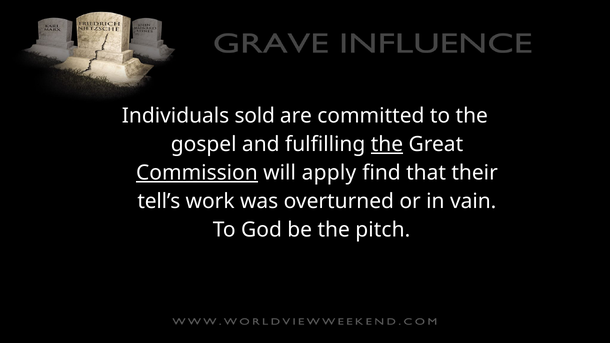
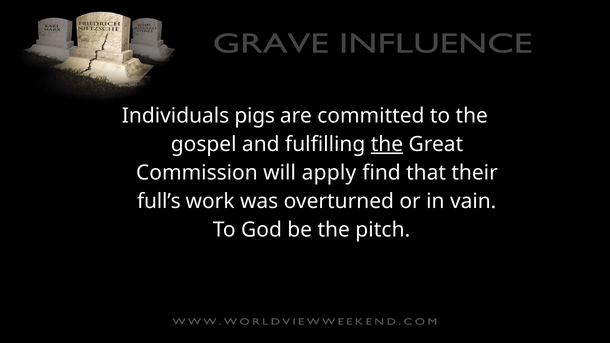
sold: sold -> pigs (255, 116)
Commission underline: present -> none (197, 173)
tell’s: tell’s -> full’s (159, 201)
